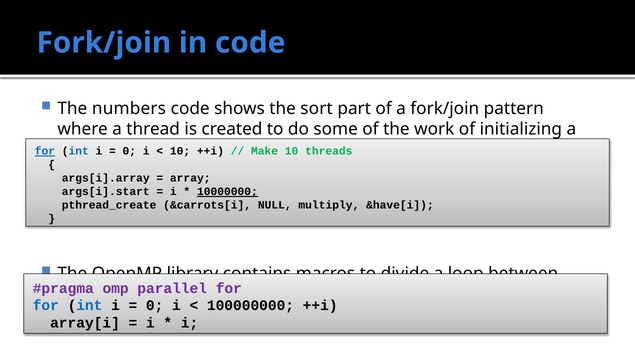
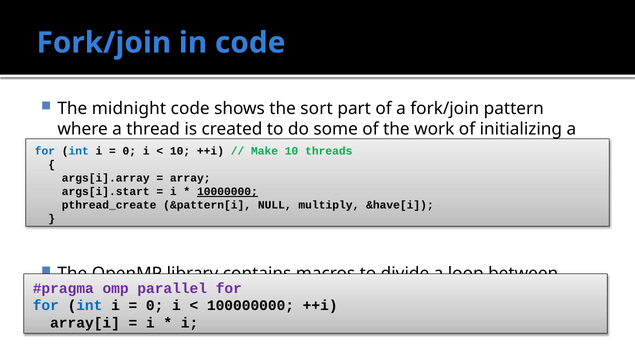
numbers: numbers -> midnight (129, 109)
for underline: present -> none (45, 151)
&carrots[i: &carrots[i -> &pattern[i (207, 205)
